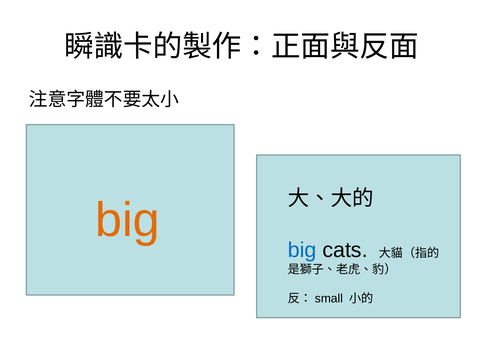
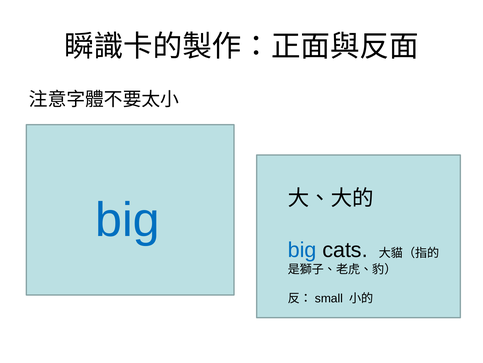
big colour: orange -> blue (128, 220)
